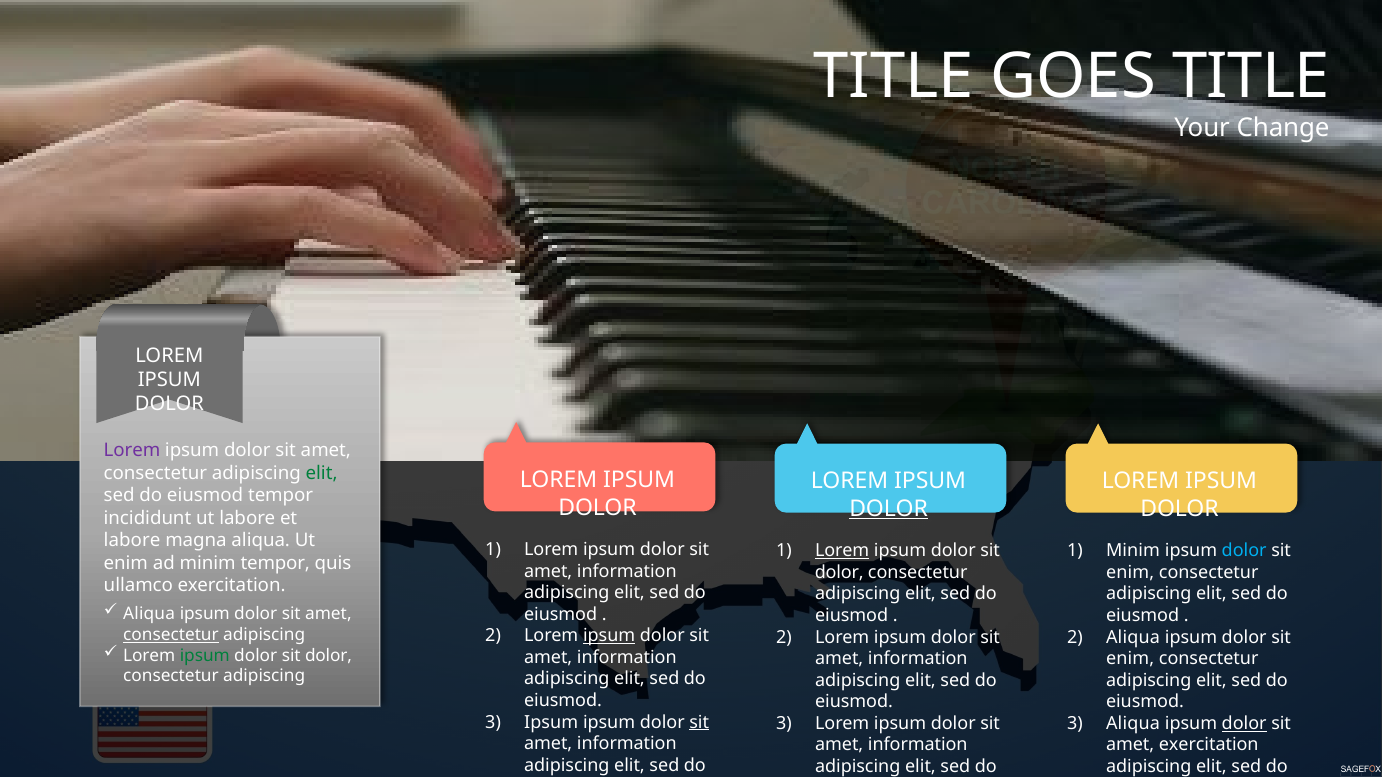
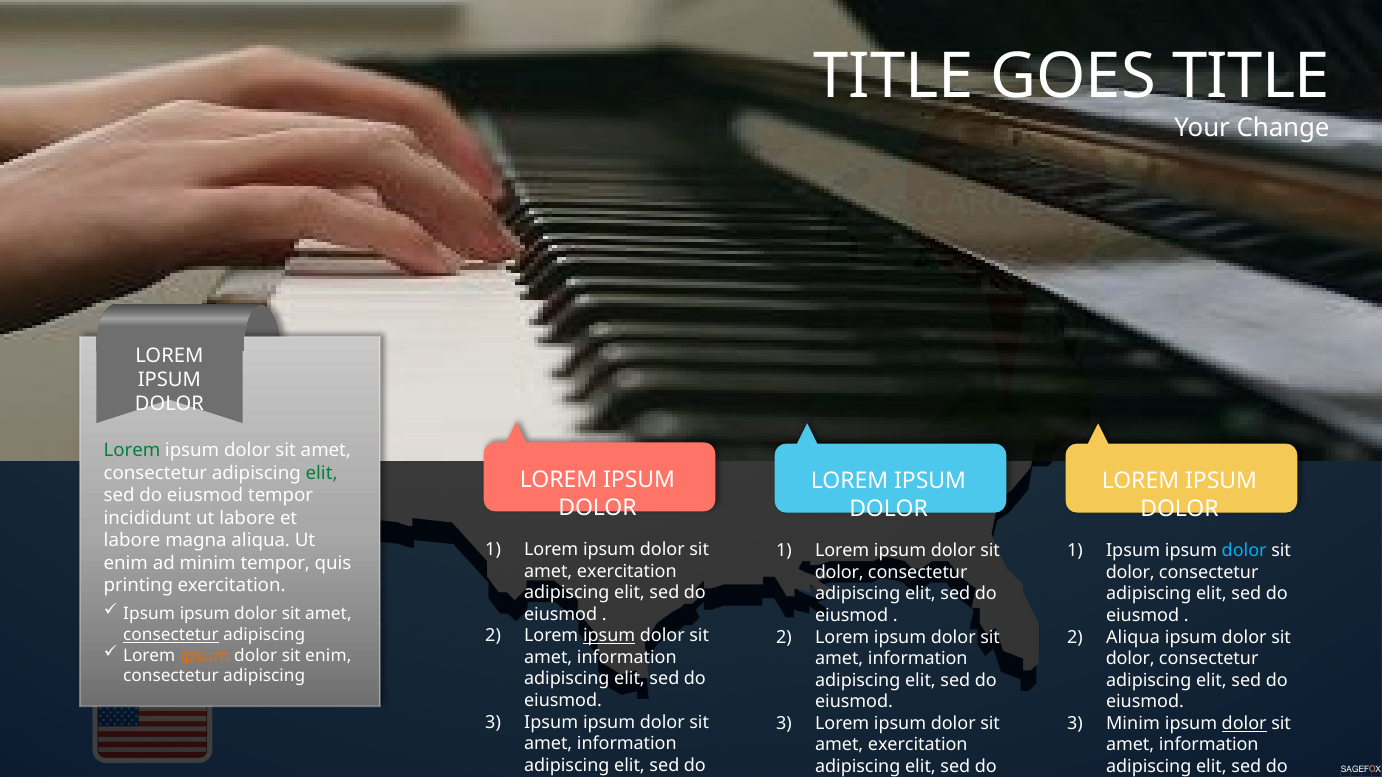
Lorem colour: purple -> green (132, 451)
DOLOR underline: present -> none (889, 509)
Lorem underline: present -> none (842, 551)
Minim: Minim -> Ipsum (1133, 551)
information: information -> exercitation (627, 571)
enim: enim -> dolor (1130, 573)
ullamco: ullamco -> printing (138, 586)
Aliqua: Aliqua -> Ipsum (149, 614)
ipsum colour: green -> orange (205, 656)
dolor: dolor -> enim (328, 656)
enim: enim -> dolor (1130, 659)
sit underline: present -> none (699, 723)
Aliqua: Aliqua -> Minim (1133, 724)
information: information -> exercitation (918, 745)
exercitation: exercitation -> information (1209, 745)
